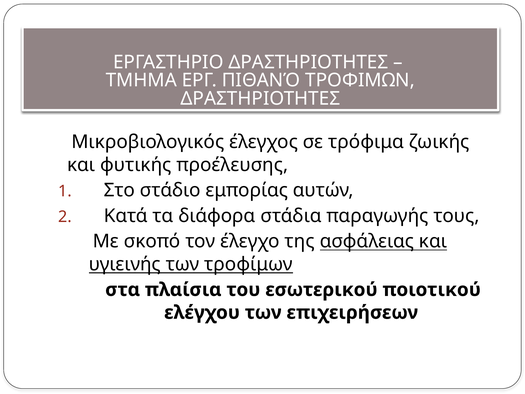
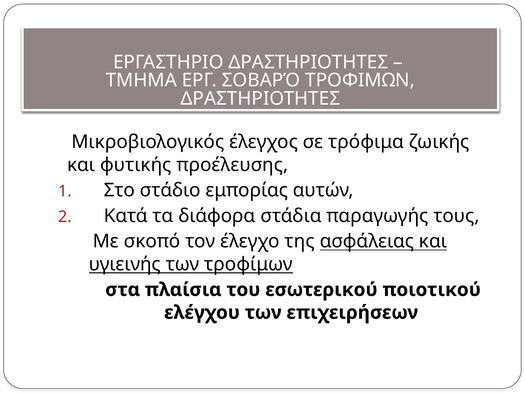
ΠΙΘΑΝΌ: ΠΙΘΑΝΌ -> ΣΟΒΑΡΌ (261, 80)
